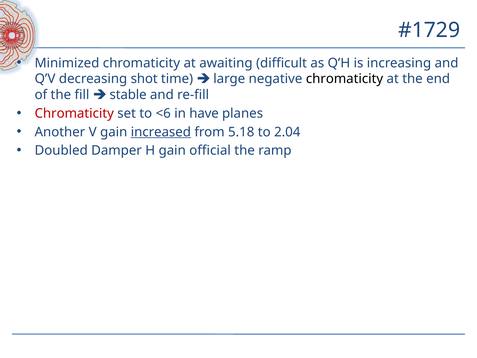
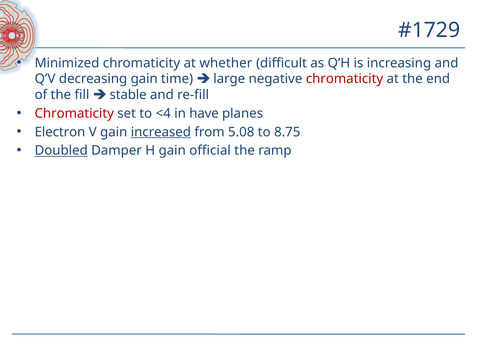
awaiting: awaiting -> whether (226, 63)
decreasing shot: shot -> gain (144, 79)
chromaticity colour: black -> red (344, 79)
<6: <6 -> <4 (163, 113)
Another: Another -> Electron (60, 132)
5.18: 5.18 -> 5.08 (241, 132)
2.04: 2.04 -> 8.75 (287, 132)
Doubled underline: none -> present (61, 150)
